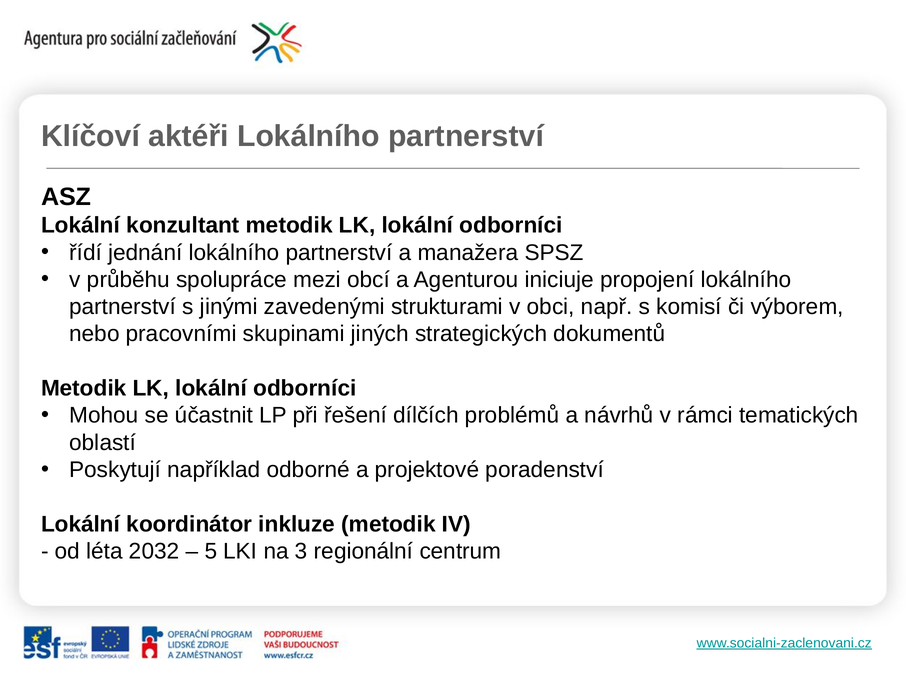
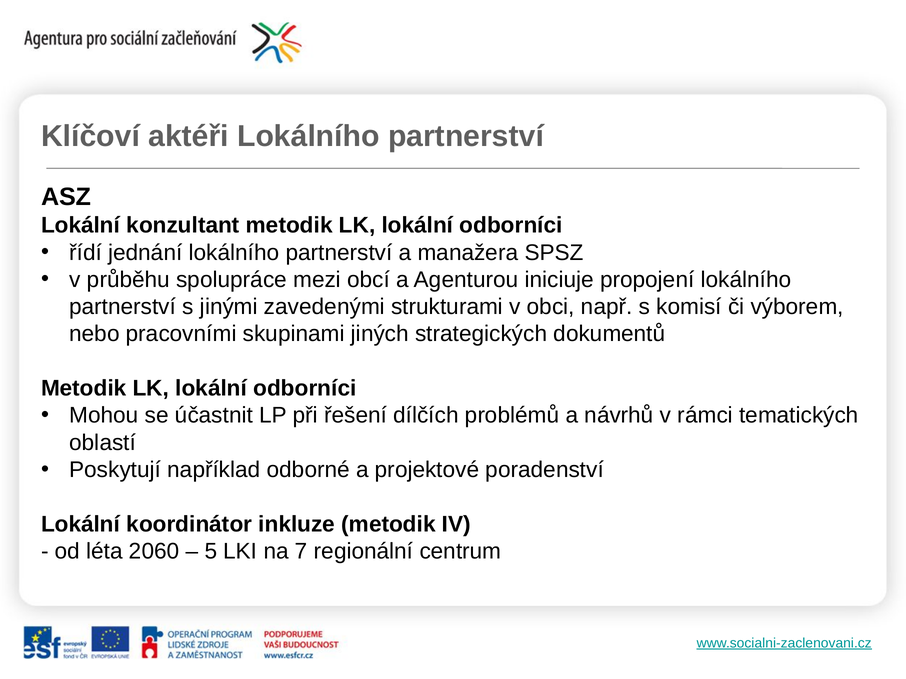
2032: 2032 -> 2060 (154, 552)
3: 3 -> 7 (301, 552)
